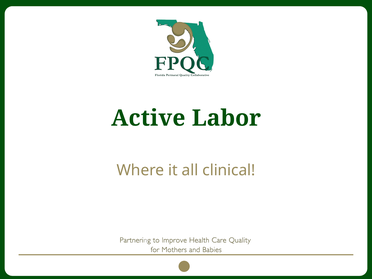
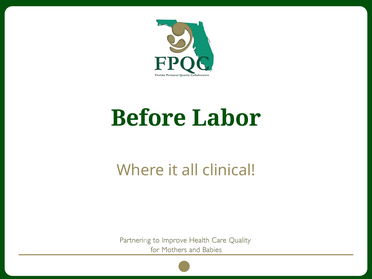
Active: Active -> Before (149, 118)
